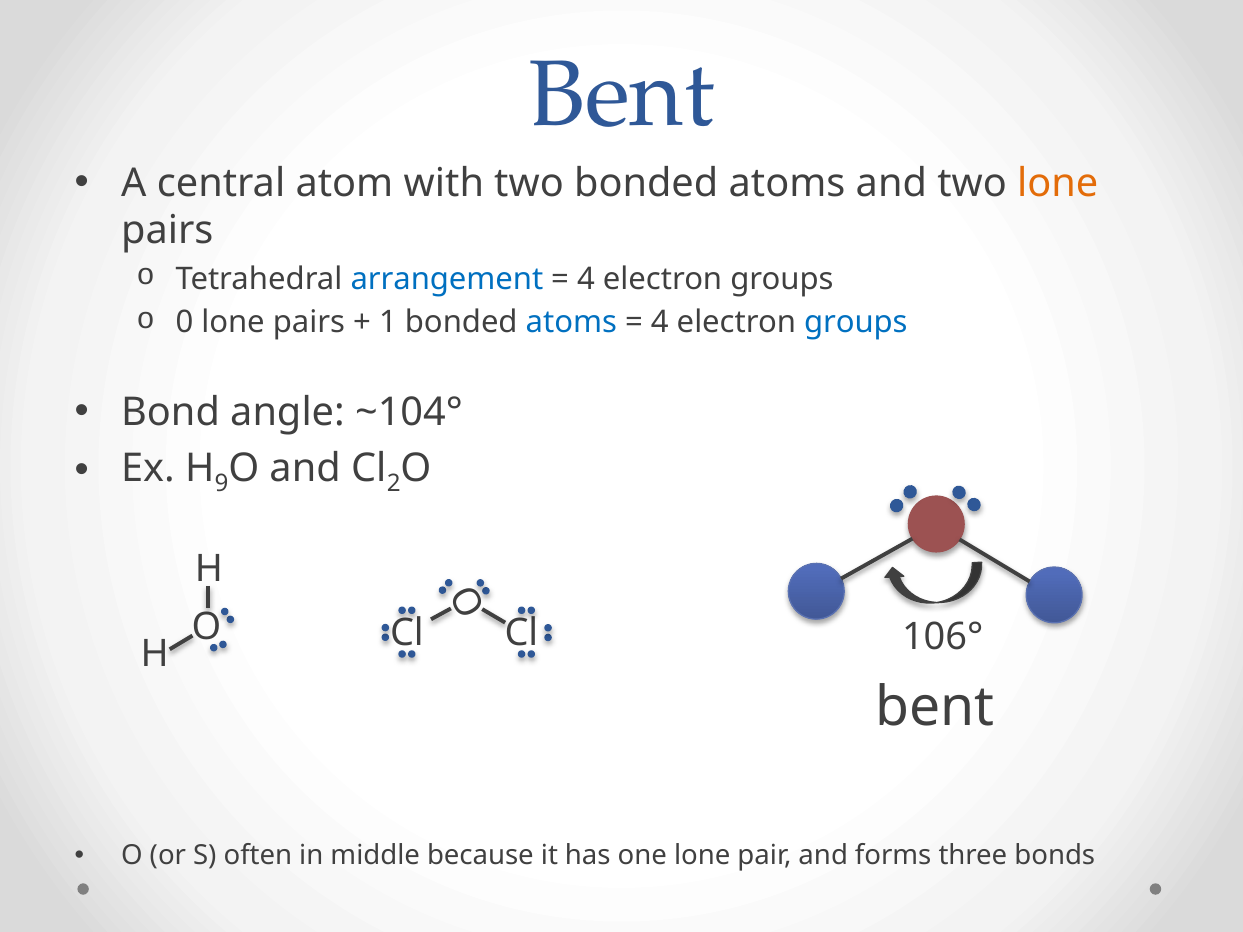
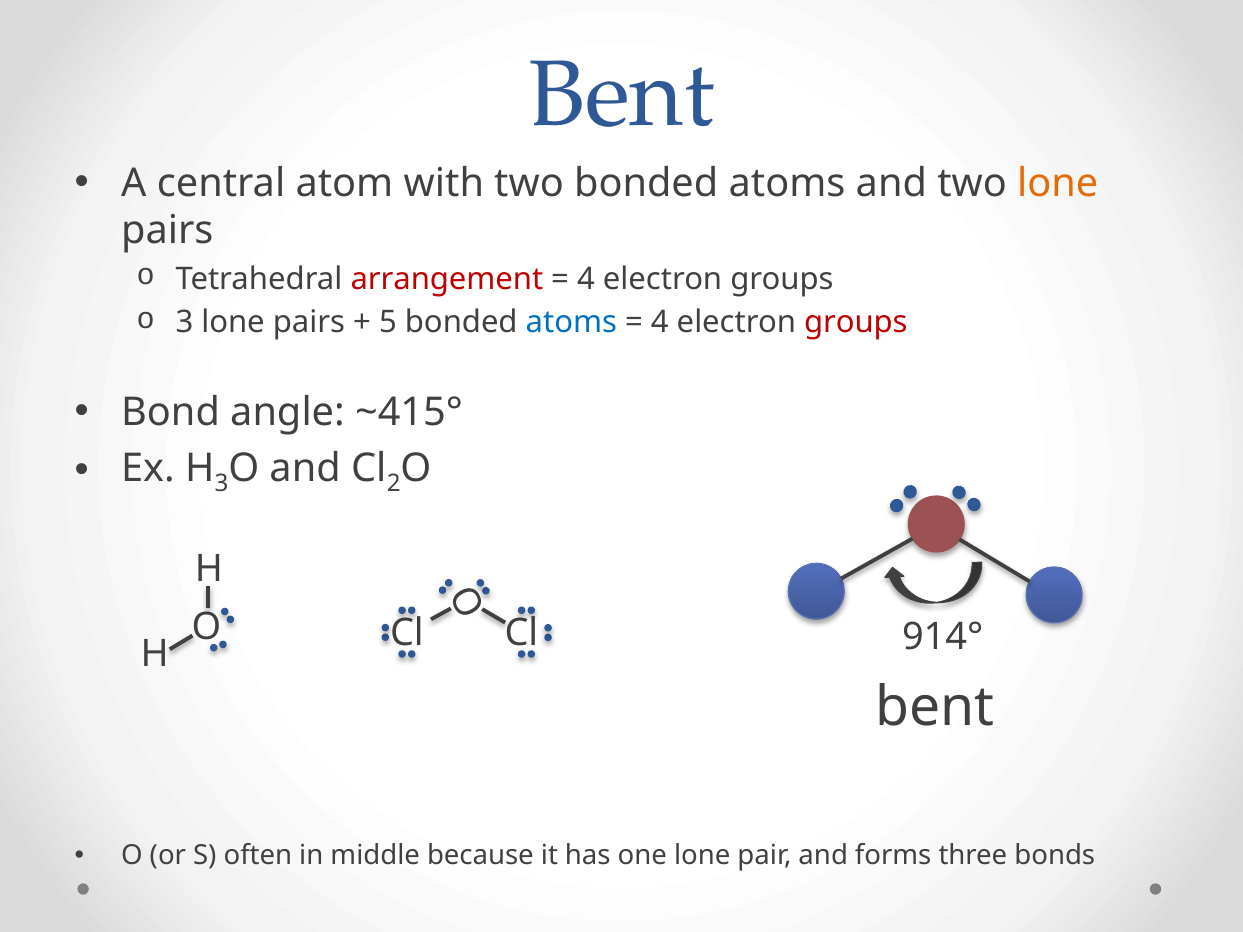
arrangement colour: blue -> red (447, 279)
o 0: 0 -> 3 (184, 322)
1: 1 -> 5 (388, 322)
groups colour: blue -> red (856, 322)
~104°: ~104° -> ~415° (409, 412)
H 9: 9 -> 3 (222, 484)
106°: 106° -> 914° (943, 637)
